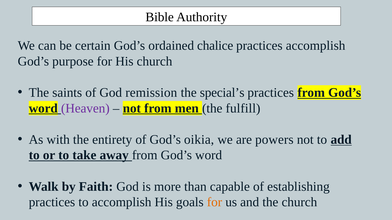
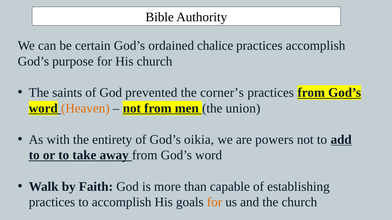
remission: remission -> prevented (151, 93)
special’s: special’s -> corner’s (222, 93)
Heaven colour: purple -> orange (85, 108)
fulfill: fulfill -> union (243, 108)
